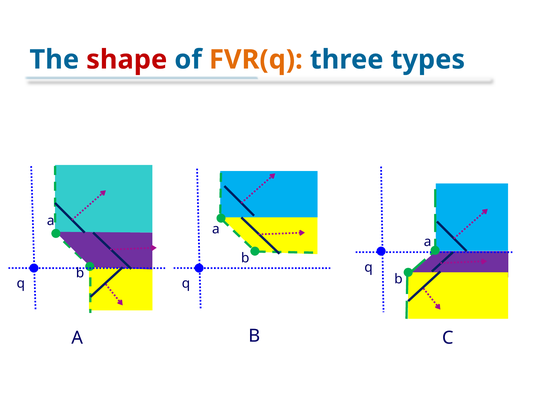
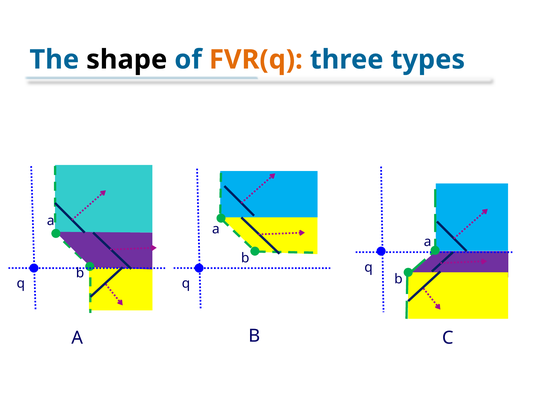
shape colour: red -> black (127, 60)
